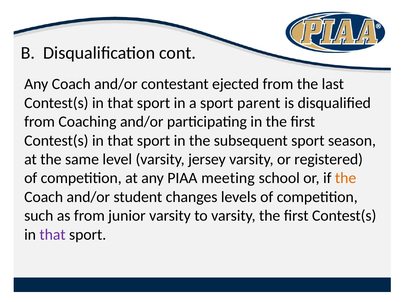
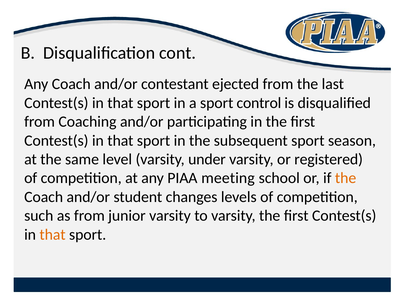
parent: parent -> control (259, 103)
jersey: jersey -> under (207, 159)
that colour: purple -> orange (53, 235)
